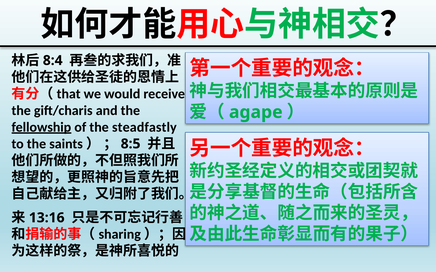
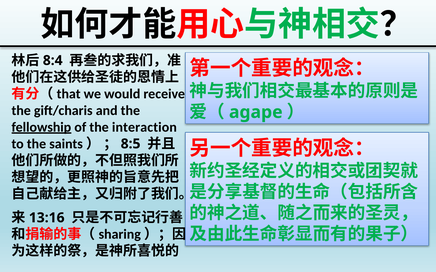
steadfastly: steadfastly -> interaction (144, 127)
